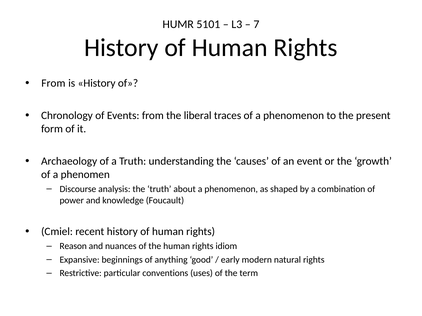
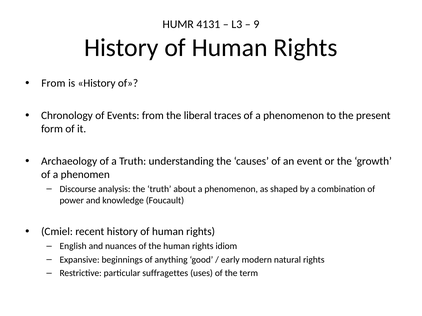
5101: 5101 -> 4131 (208, 24)
7: 7 -> 9 (256, 24)
Reason: Reason -> English (73, 246)
conventions: conventions -> suffragettes (165, 274)
